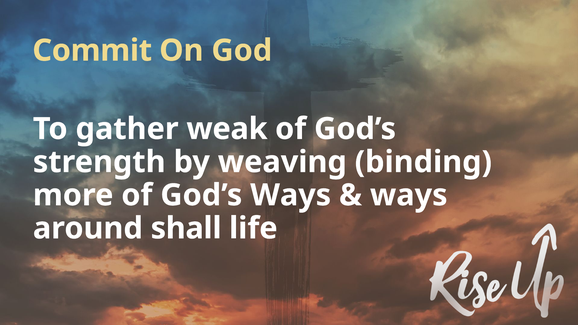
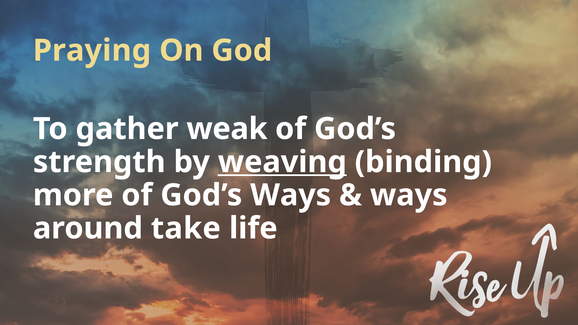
Commit: Commit -> Praying (92, 51)
weaving underline: none -> present (282, 162)
shall: shall -> take (186, 228)
